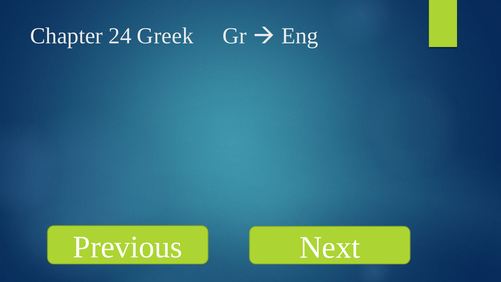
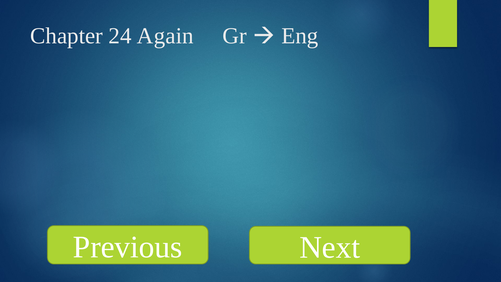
Greek: Greek -> Again (165, 36)
